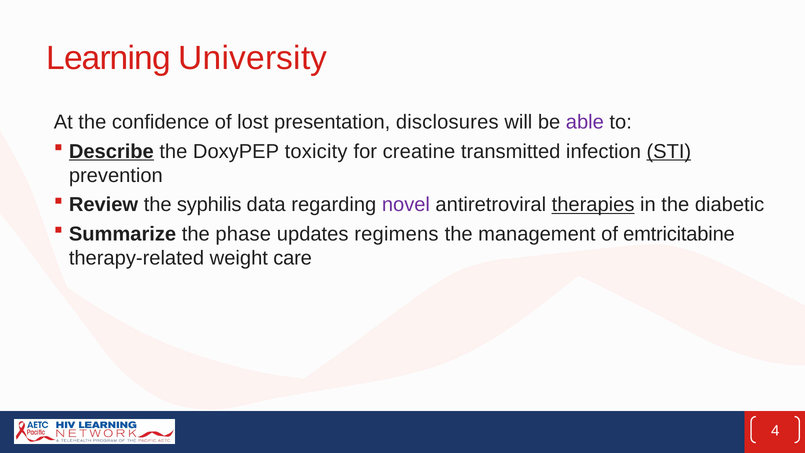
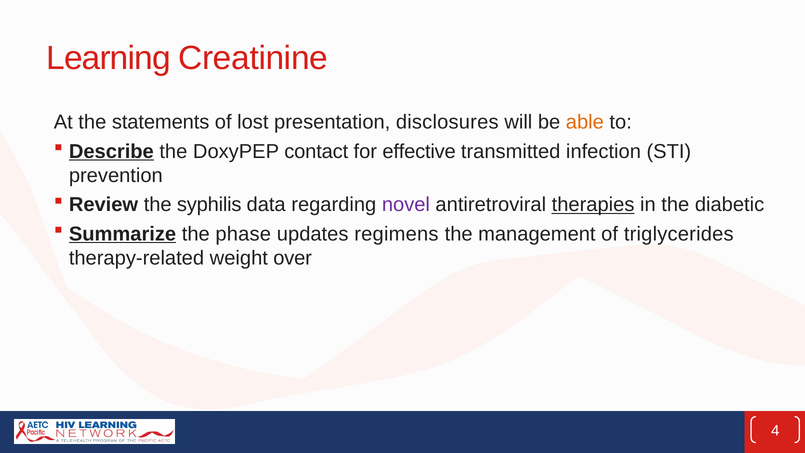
University: University -> Creatinine (253, 58)
confidence: confidence -> statements (161, 122)
able colour: purple -> orange (585, 122)
toxicity: toxicity -> contact (316, 151)
creatine: creatine -> effective (419, 151)
STI underline: present -> none (669, 151)
Summarize underline: none -> present (123, 234)
emtricitabine: emtricitabine -> triglycerides (679, 234)
care: care -> over (293, 258)
